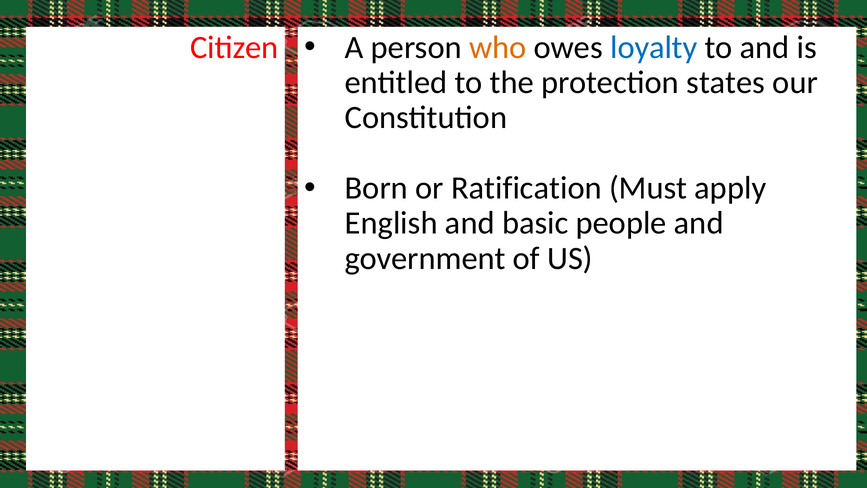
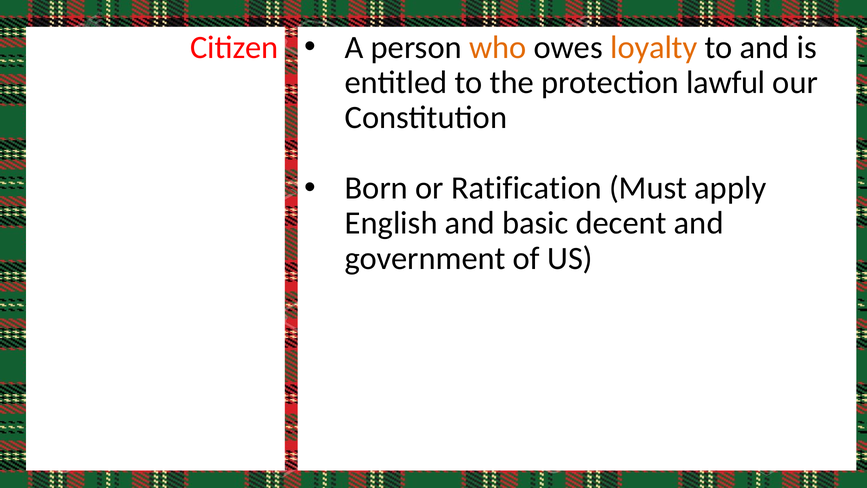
loyalty colour: blue -> orange (654, 47)
states: states -> lawful (726, 83)
people: people -> decent (621, 223)
